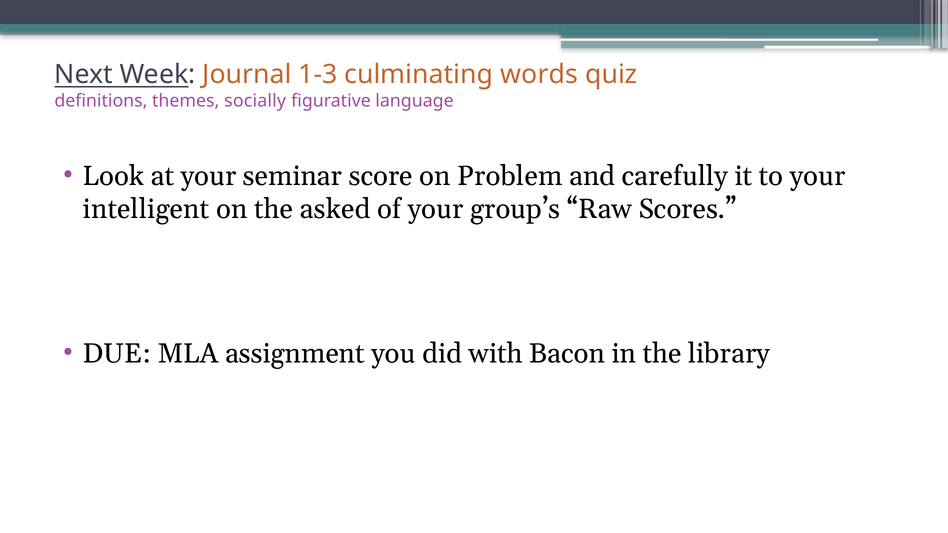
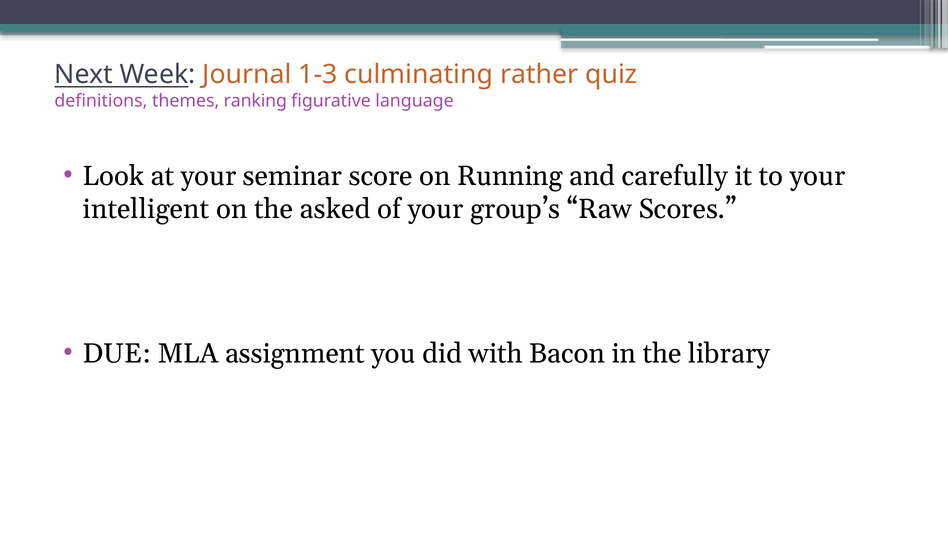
words: words -> rather (539, 75)
socially: socially -> ranking (255, 101)
Problem: Problem -> Running (510, 176)
